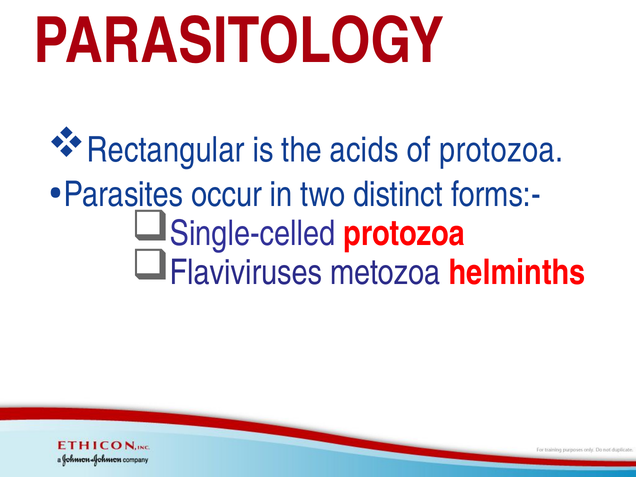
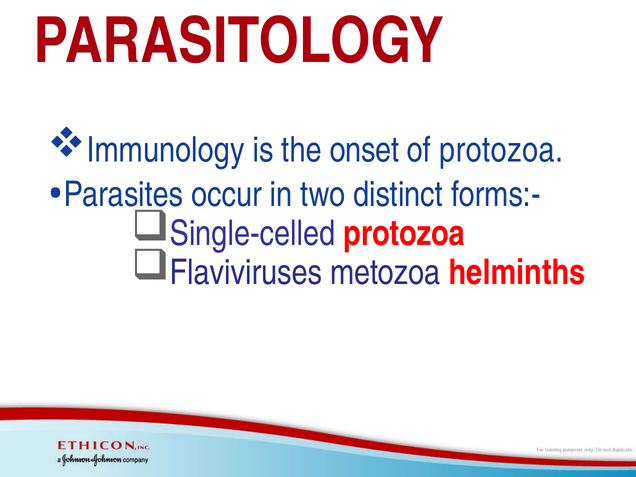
Rectangular: Rectangular -> Immunology (166, 150)
acids: acids -> onset (364, 150)
